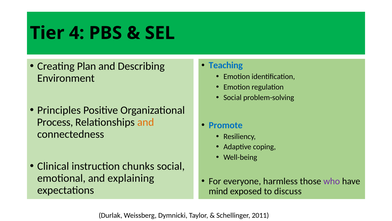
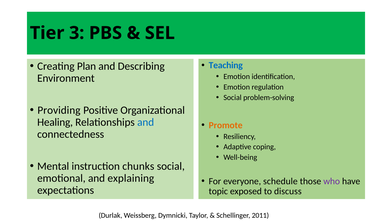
4: 4 -> 3 (77, 33)
Principles: Principles -> Providing (59, 110)
Process: Process -> Healing (55, 122)
and colour: orange -> blue (146, 122)
Promote colour: blue -> orange (226, 125)
Clinical: Clinical -> Mental (53, 166)
harmless: harmless -> schedule (280, 181)
mind: mind -> topic (218, 191)
